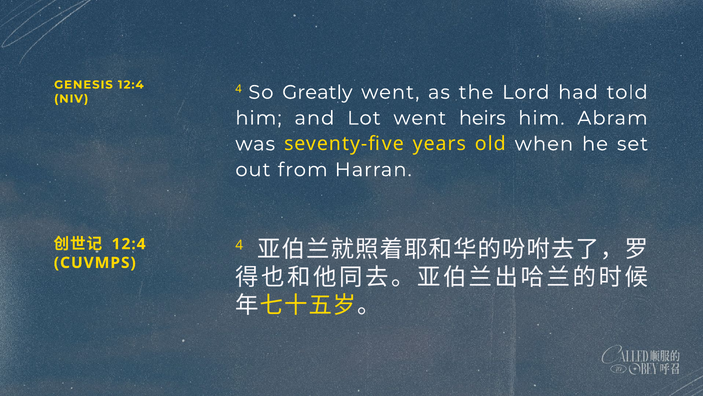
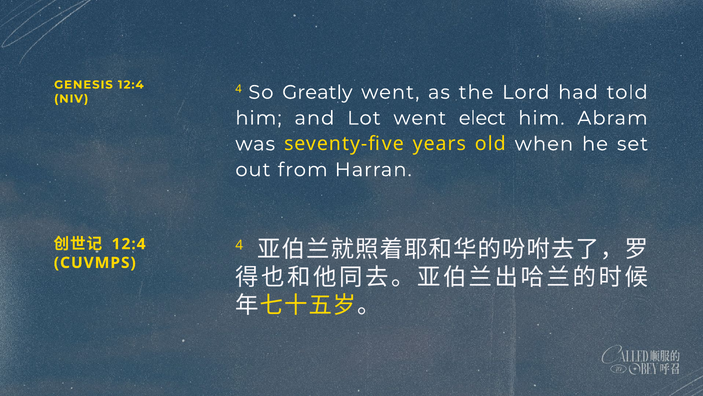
heirs: heirs -> elect (482, 118)
